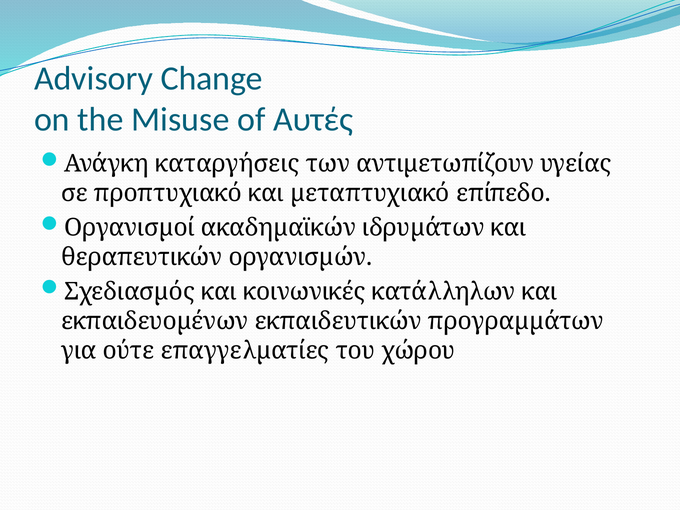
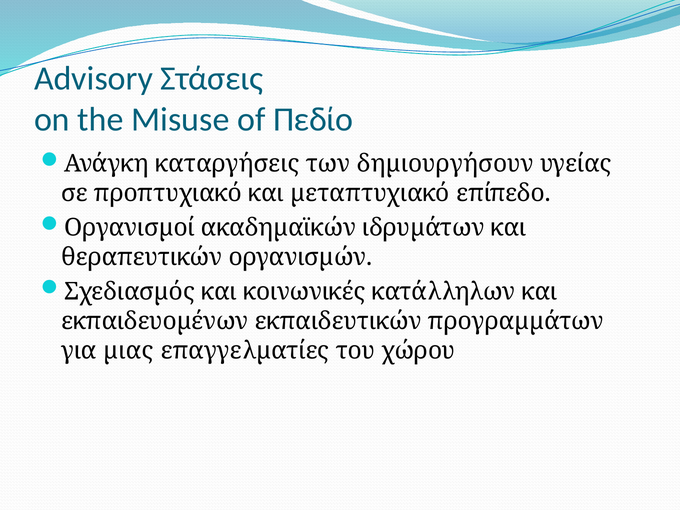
Change: Change -> Στάσεις (212, 79)
Αυτές: Αυτές -> Πεδίο (313, 119)
αντιµετωπίζουν: αντιµετωπίζουν -> δηµιουργήσουν (445, 164)
ούτε: ούτε -> µιας (128, 351)
